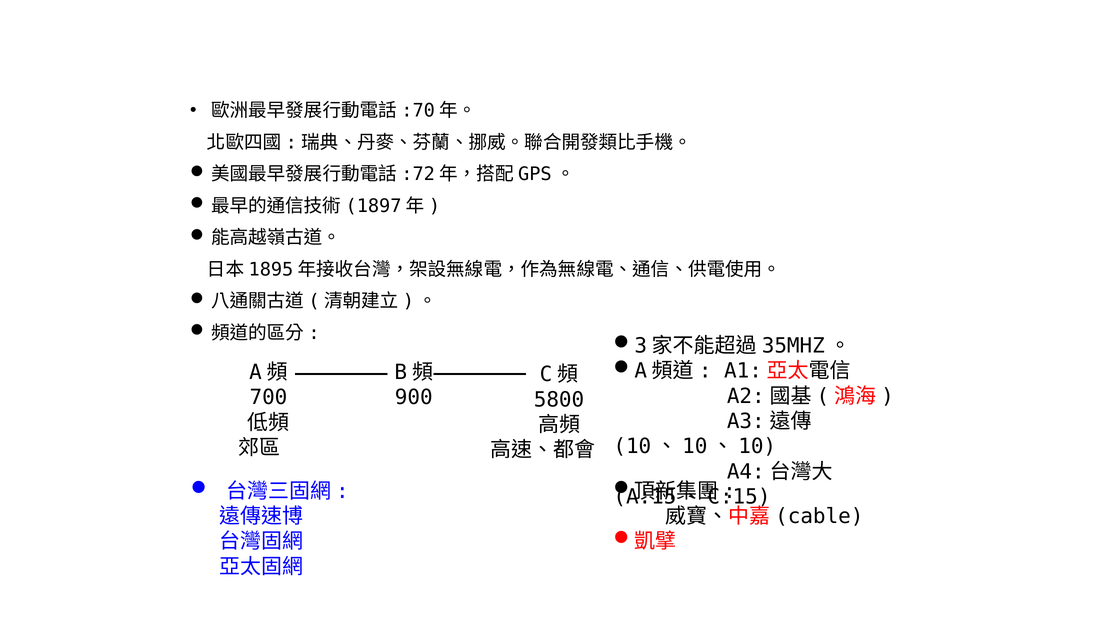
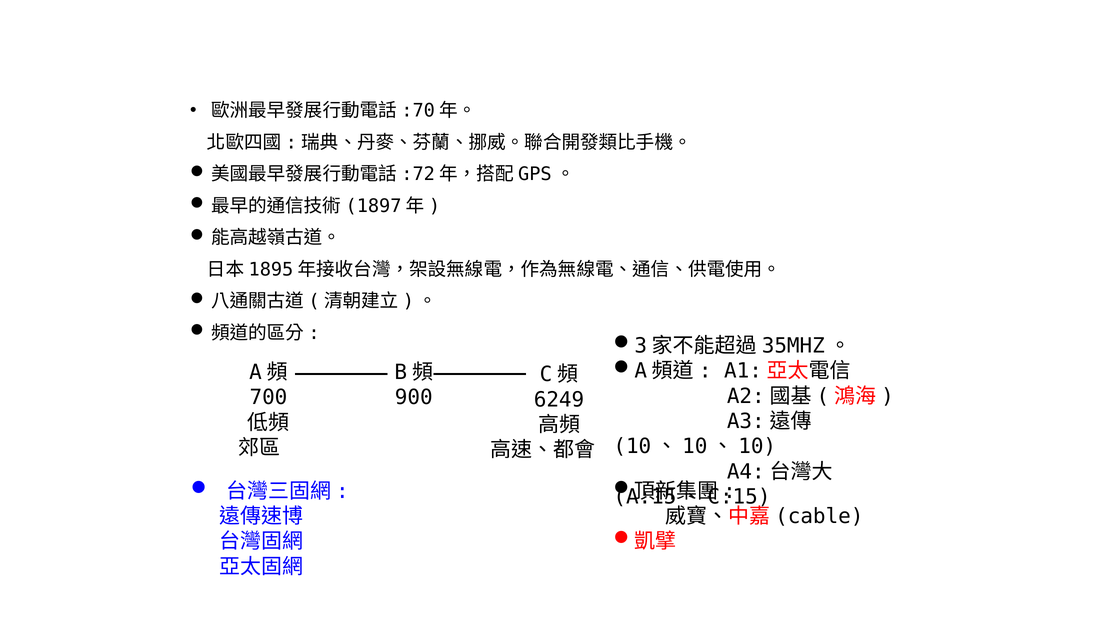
5800: 5800 -> 6249 (559, 400)
